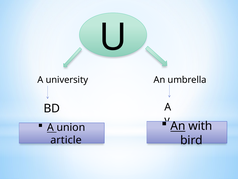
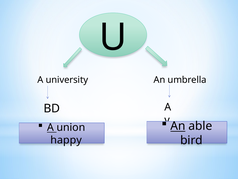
with: with -> able (200, 126)
article: article -> happy (66, 140)
